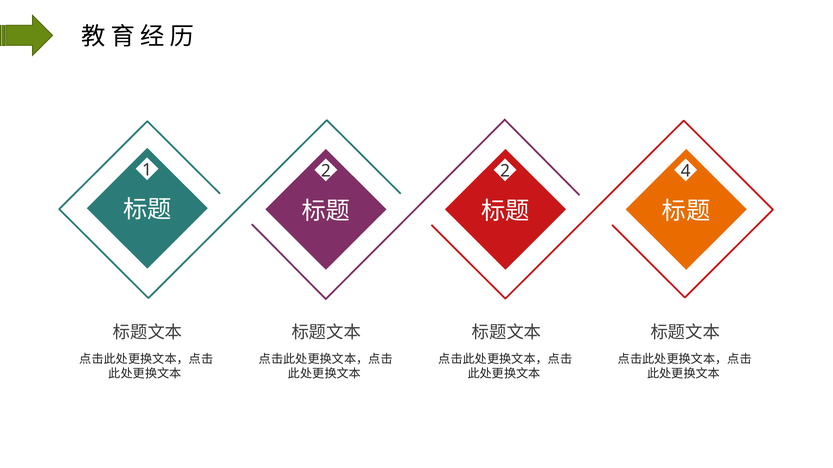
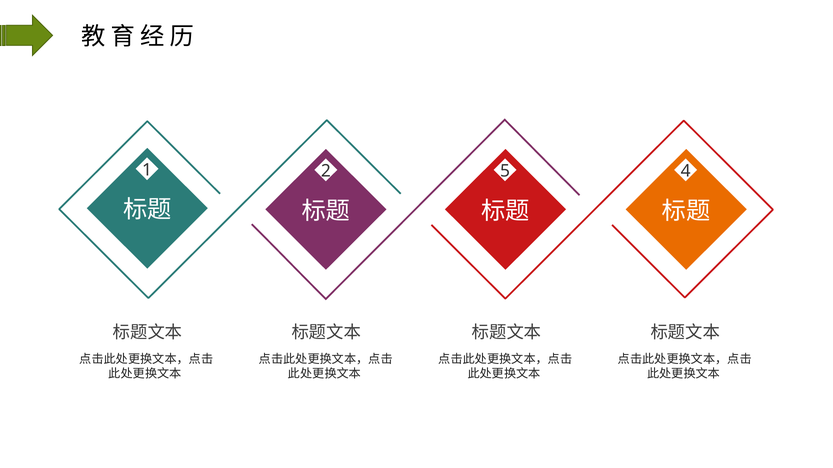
2 2: 2 -> 5 (505, 171)
